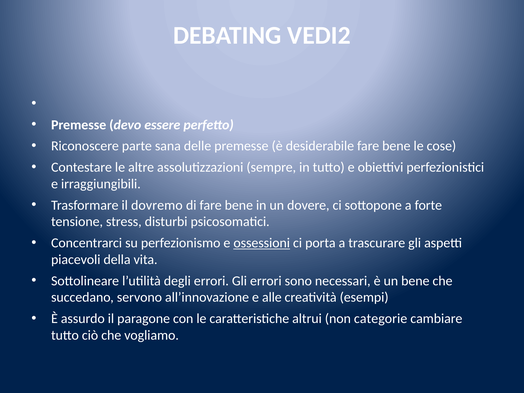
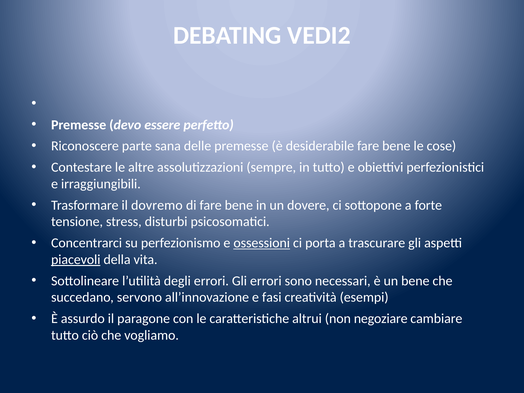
piacevoli underline: none -> present (76, 260)
alle: alle -> fasi (272, 297)
categorie: categorie -> negoziare (381, 319)
